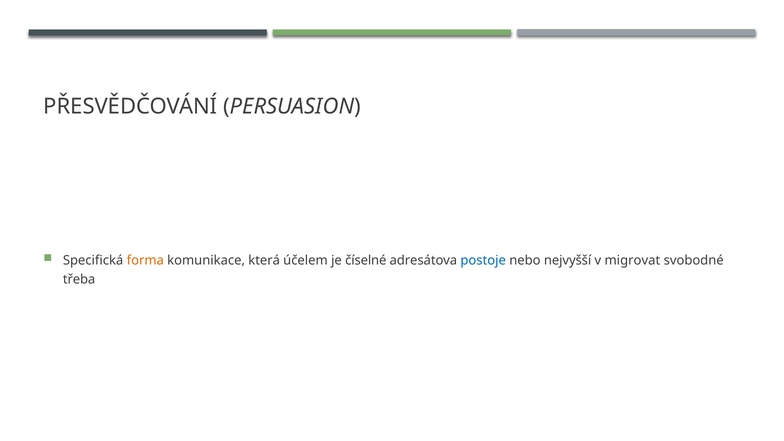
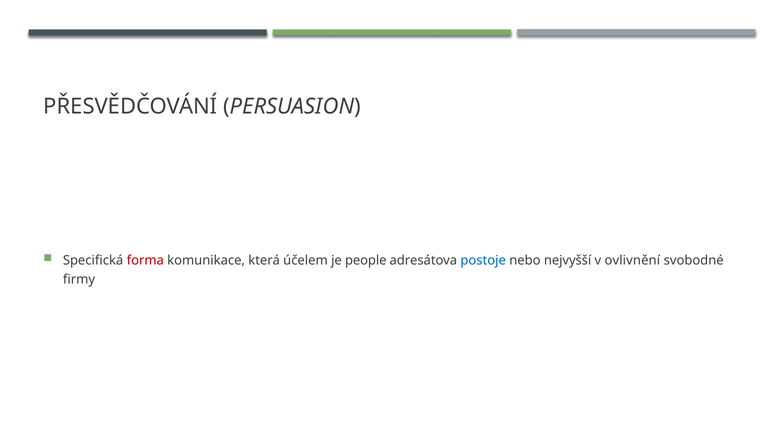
forma colour: orange -> red (145, 260)
číselné: číselné -> people (366, 260)
migrovat: migrovat -> ovlivnění (632, 260)
třeba: třeba -> firmy (79, 279)
